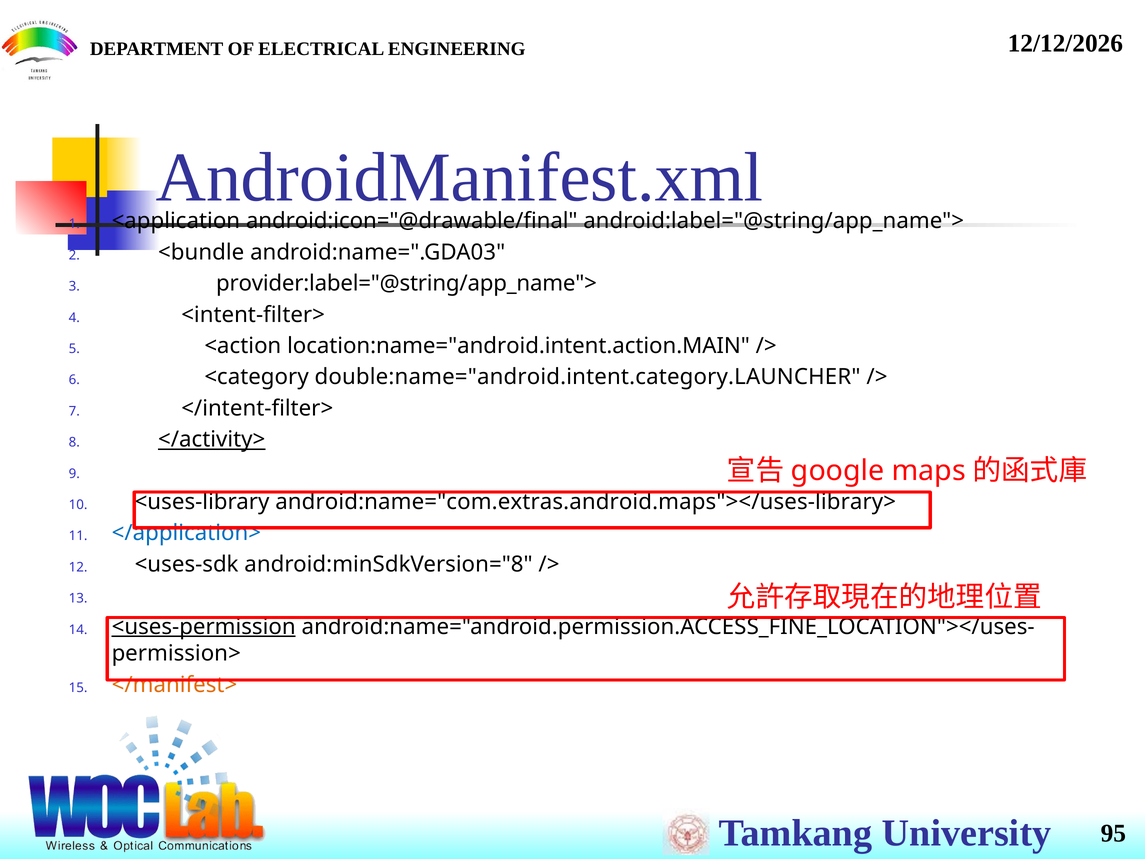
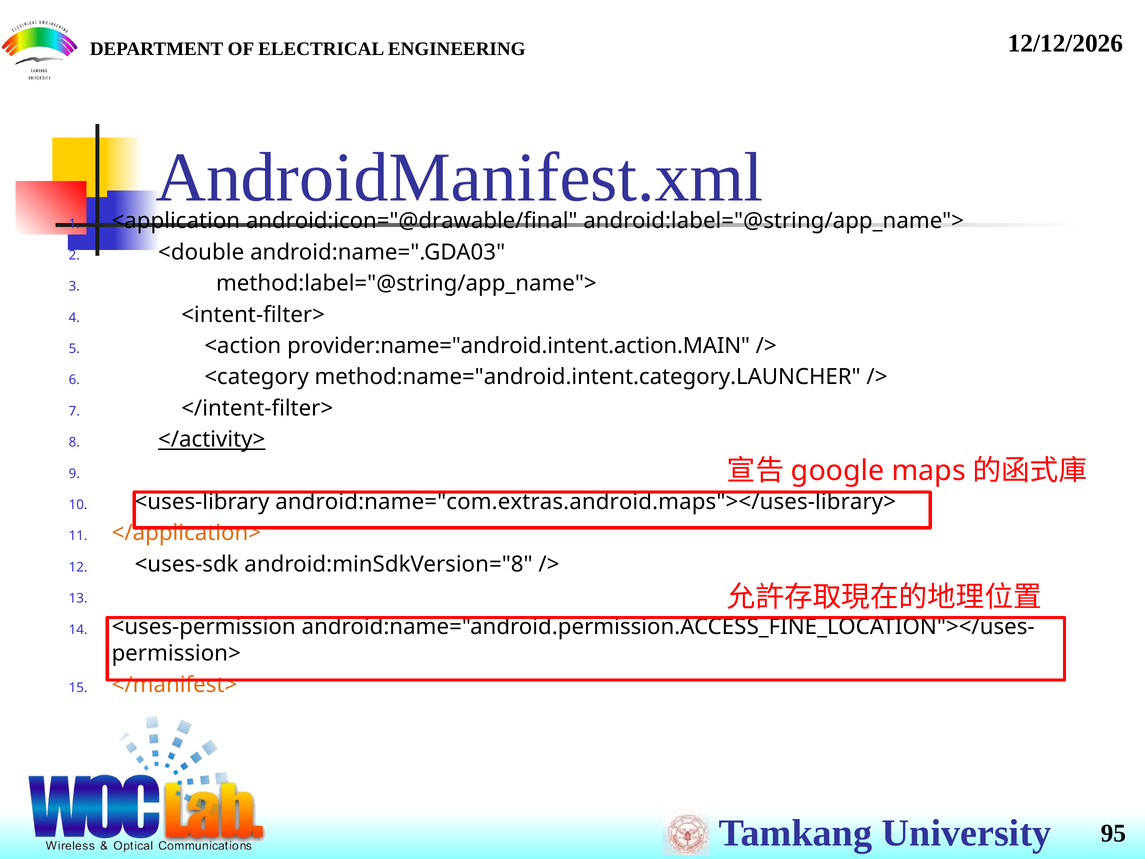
<bundle: <bundle -> <double (201, 252)
provider:label="@string/app_name">: provider:label="@string/app_name"> -> method:label="@string/app_name"> (406, 283)
location:name="android.intent.action.MAIN: location:name="android.intent.action.MAIN -> provider:name="android.intent.action.MAIN (519, 346)
double:name="android.intent.category.LAUNCHER: double:name="android.intent.category.LAUNCHER -> method:name="android.intent.category.LAUNCHER (588, 377)
</application> colour: blue -> orange (186, 533)
<uses-permission underline: present -> none (204, 627)
